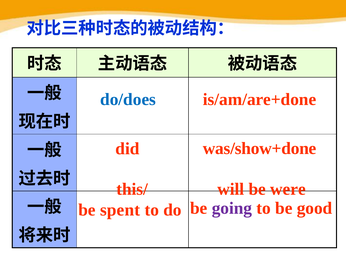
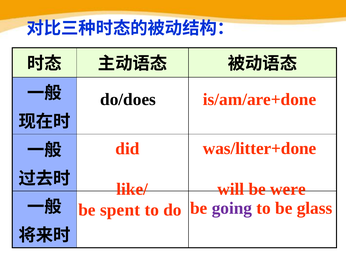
do/does colour: blue -> black (128, 100)
was/show+done: was/show+done -> was/litter+done (260, 149)
this/: this/ -> like/ (132, 190)
good: good -> glass (315, 209)
